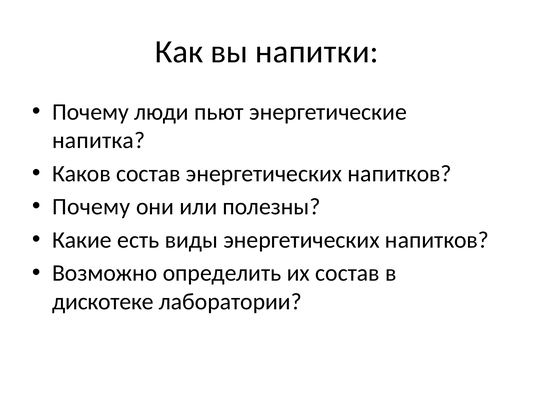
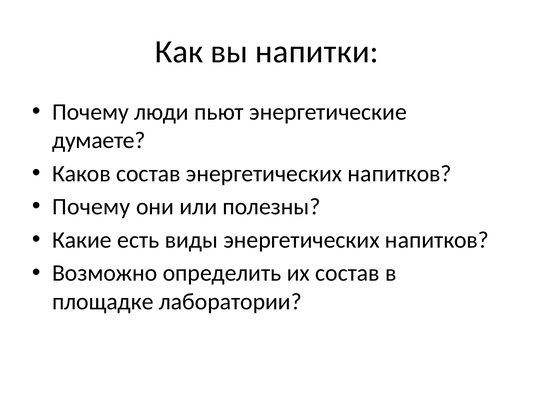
напитка: напитка -> думаете (99, 141)
дискотеке: дискотеке -> площадке (103, 302)
